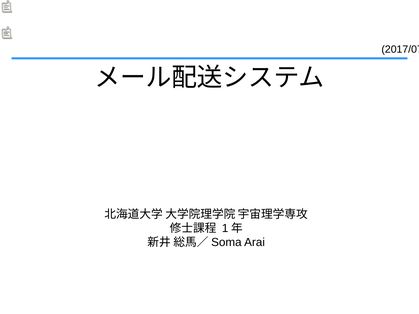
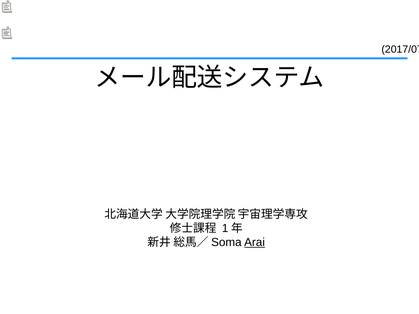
Arai underline: none -> present (255, 243)
